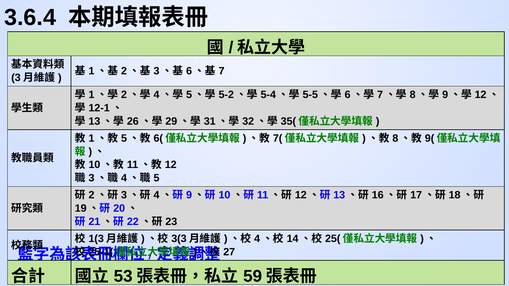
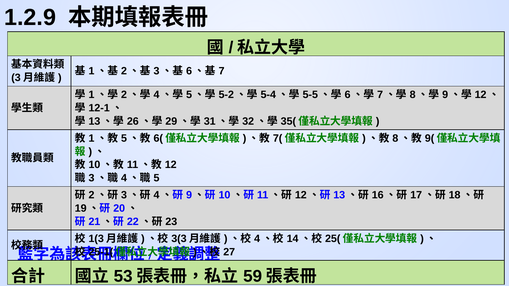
3.6.4: 3.6.4 -> 1.2.9 (30, 18)
